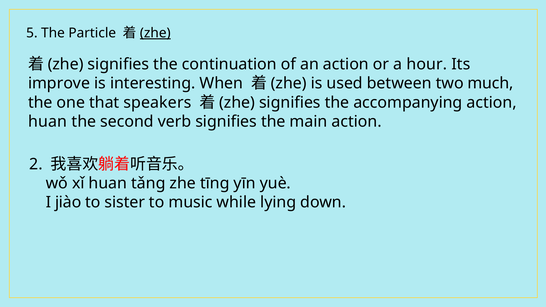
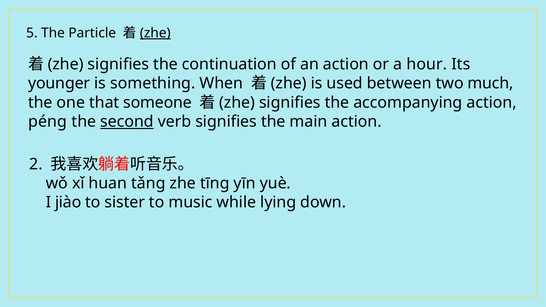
improve: improve -> younger (59, 83)
interesting: interesting -> something (153, 83)
speakers: speakers -> someone (158, 103)
huan: huan -> péng (48, 122)
second underline: none -> present (127, 122)
